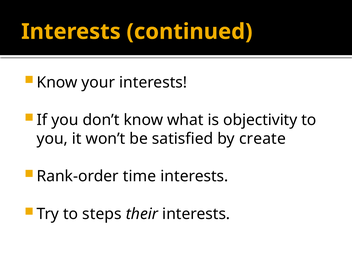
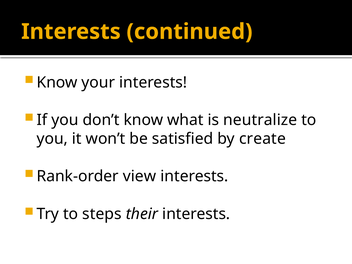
objectivity: objectivity -> neutralize (260, 120)
time: time -> view (140, 176)
